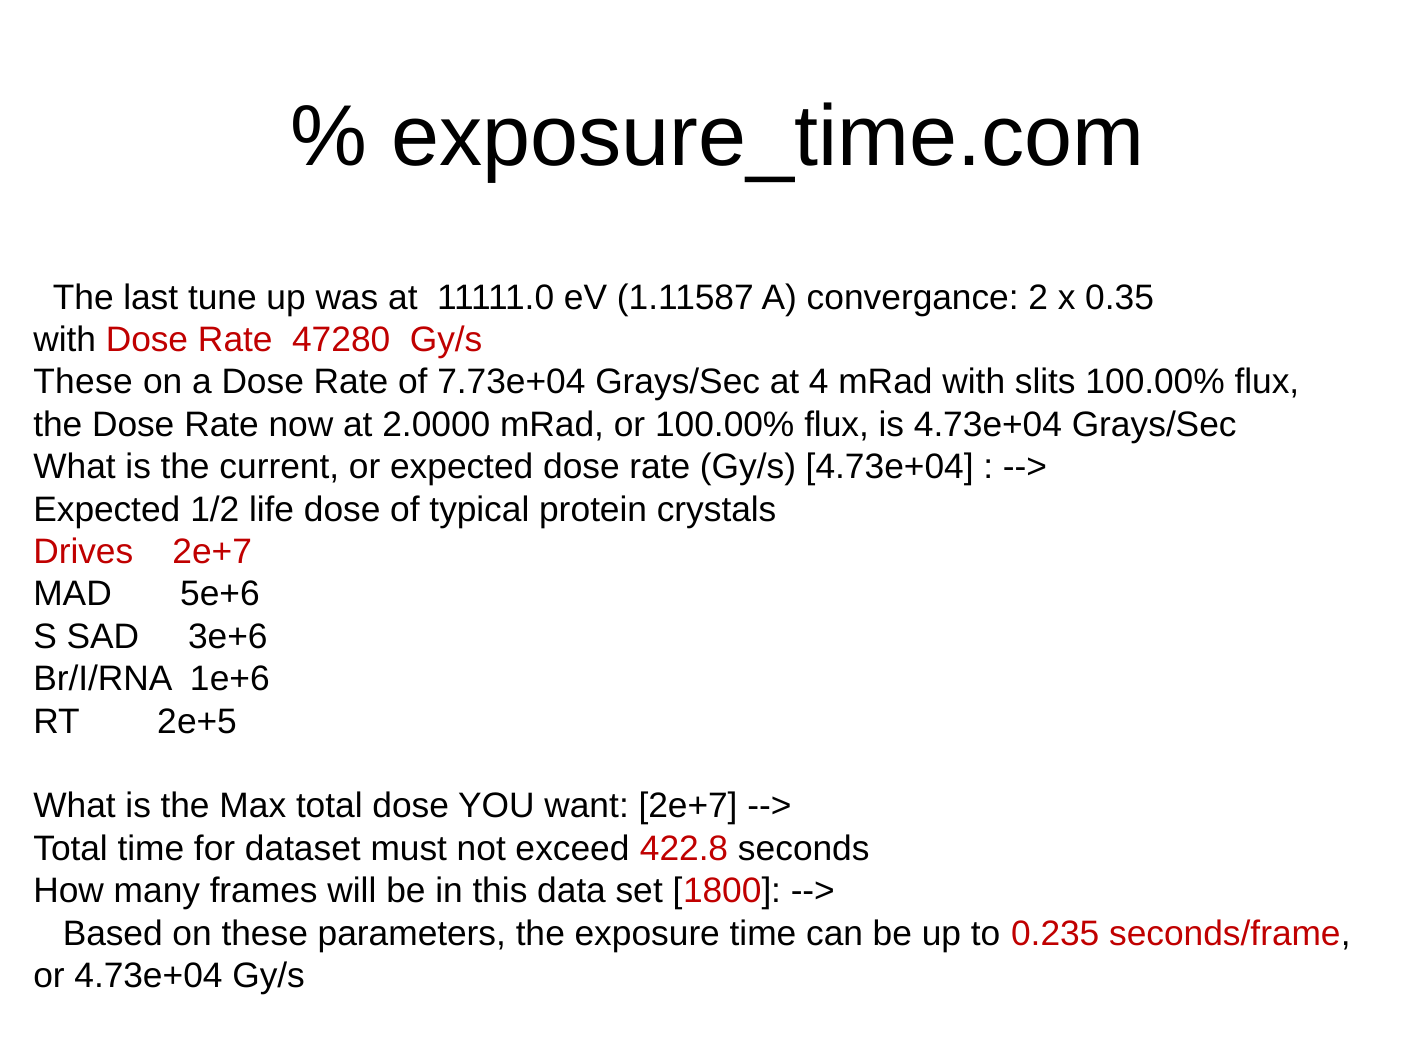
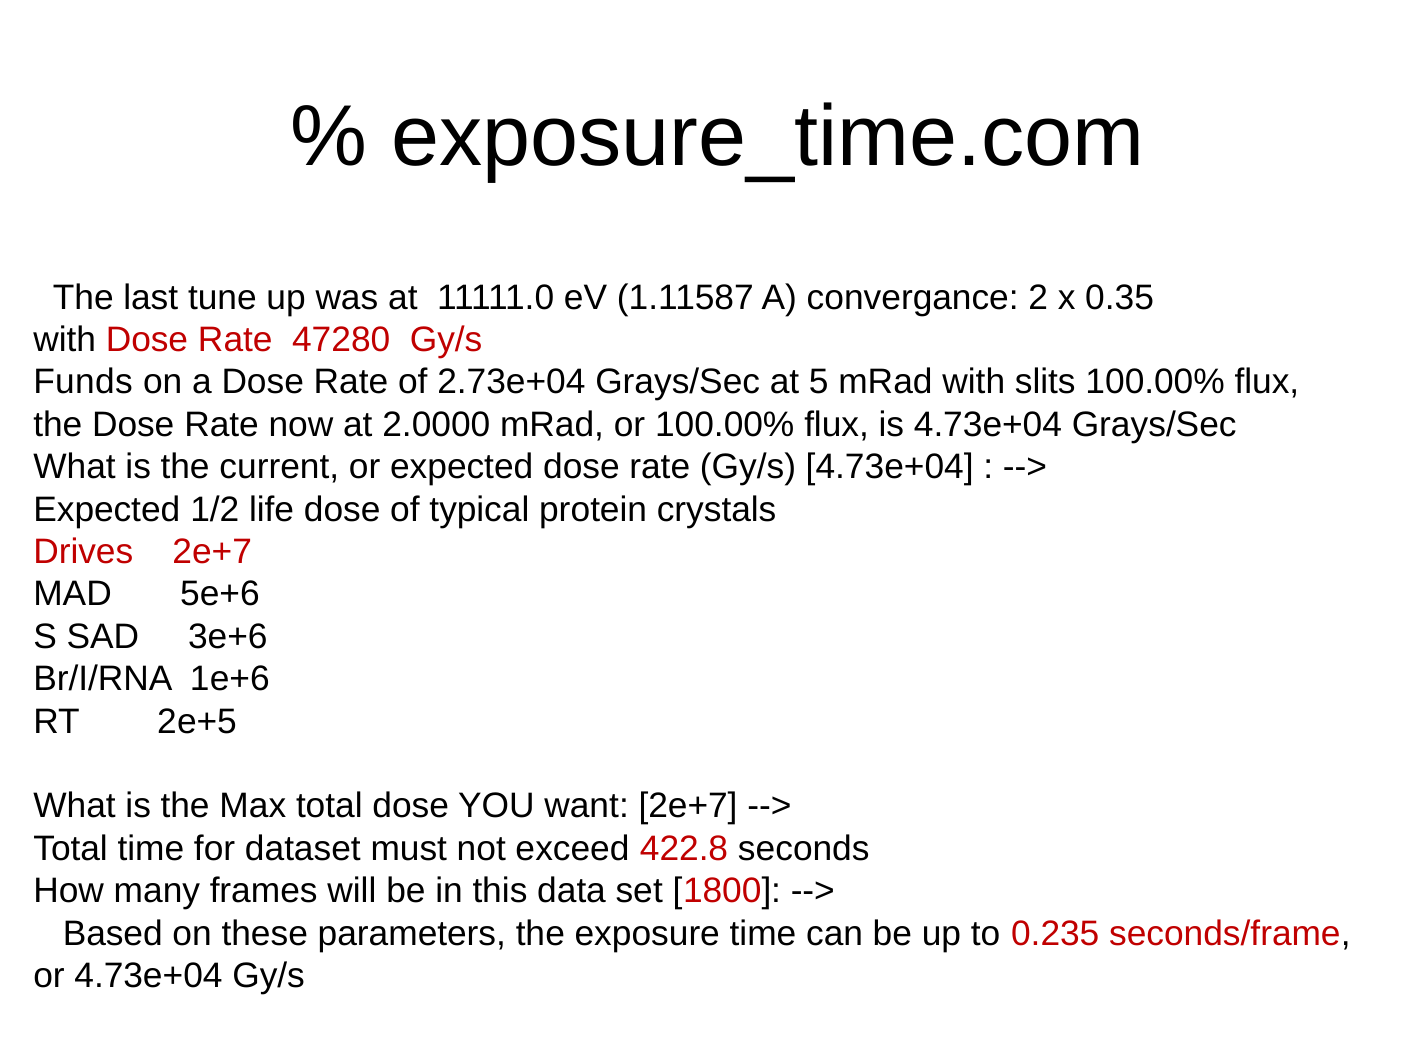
These: These -> Funds (83, 382)
7.73e+04: 7.73e+04 -> 2.73e+04 (511, 382)
4: 4 -> 5 (819, 382)
